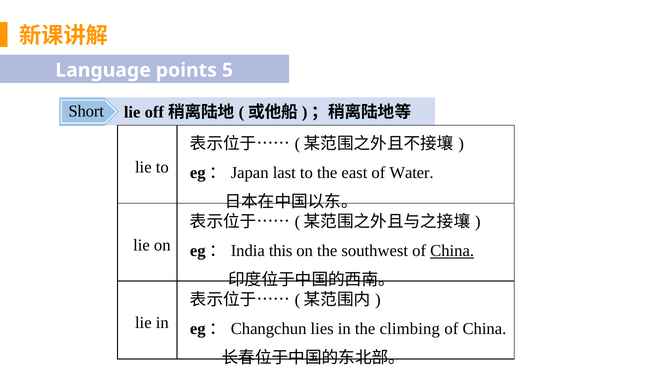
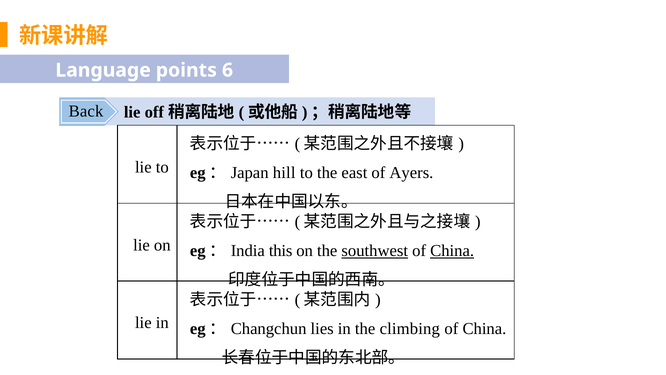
5: 5 -> 6 (227, 70)
Short: Short -> Back (86, 111)
last: last -> hill (284, 173)
Water: Water -> Ayers (411, 173)
southwest underline: none -> present (375, 251)
